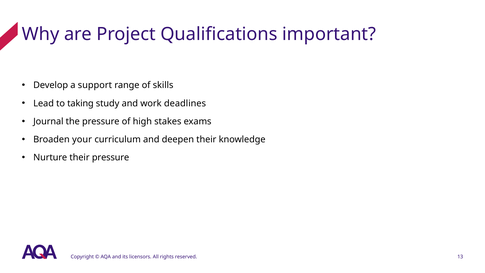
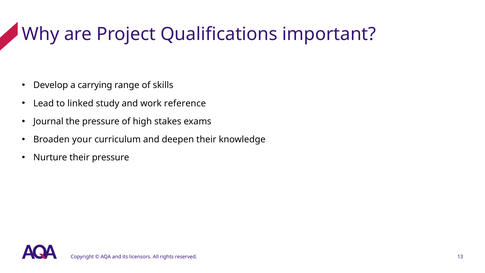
support: support -> carrying (95, 85)
taking: taking -> linked (80, 103)
deadlines: deadlines -> reference (185, 103)
